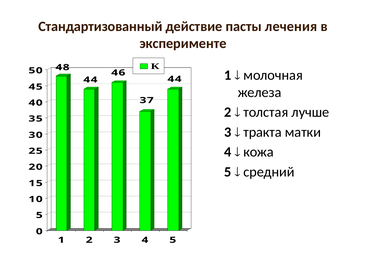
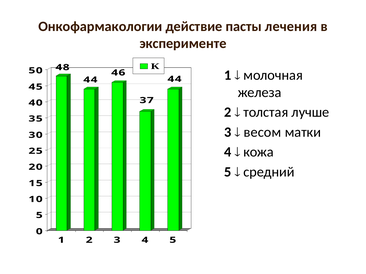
Стандартизованный: Стандартизованный -> Онкофармакологии (100, 26)
тракта: тракта -> весом (262, 132)
